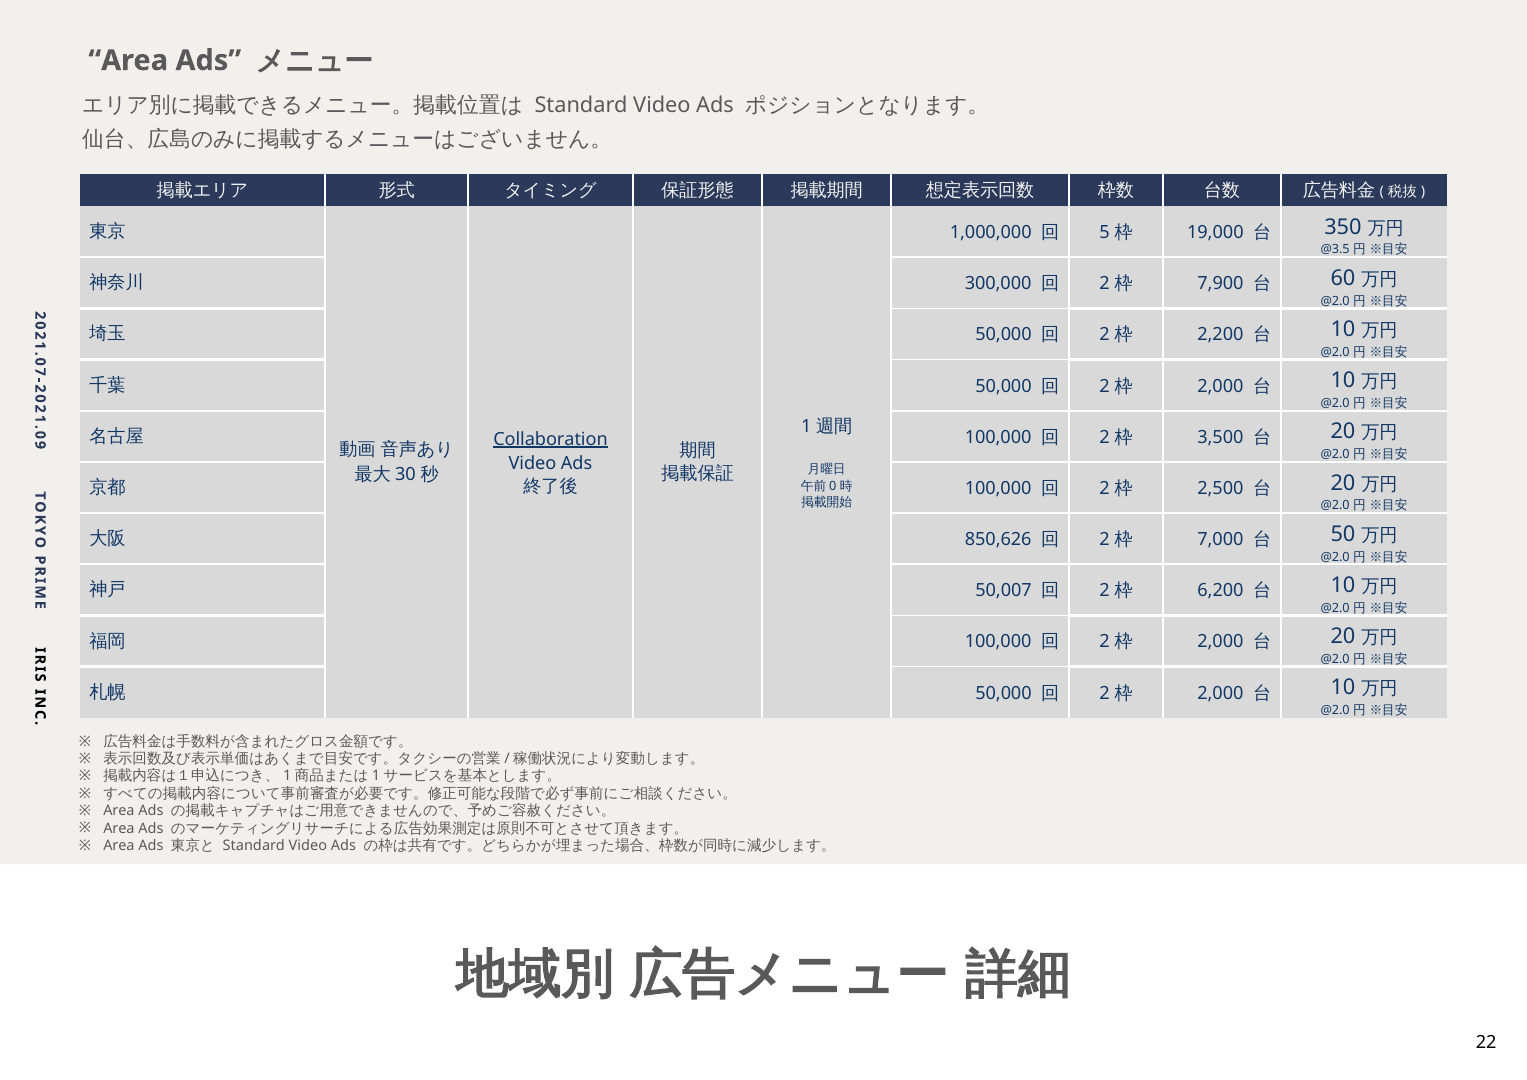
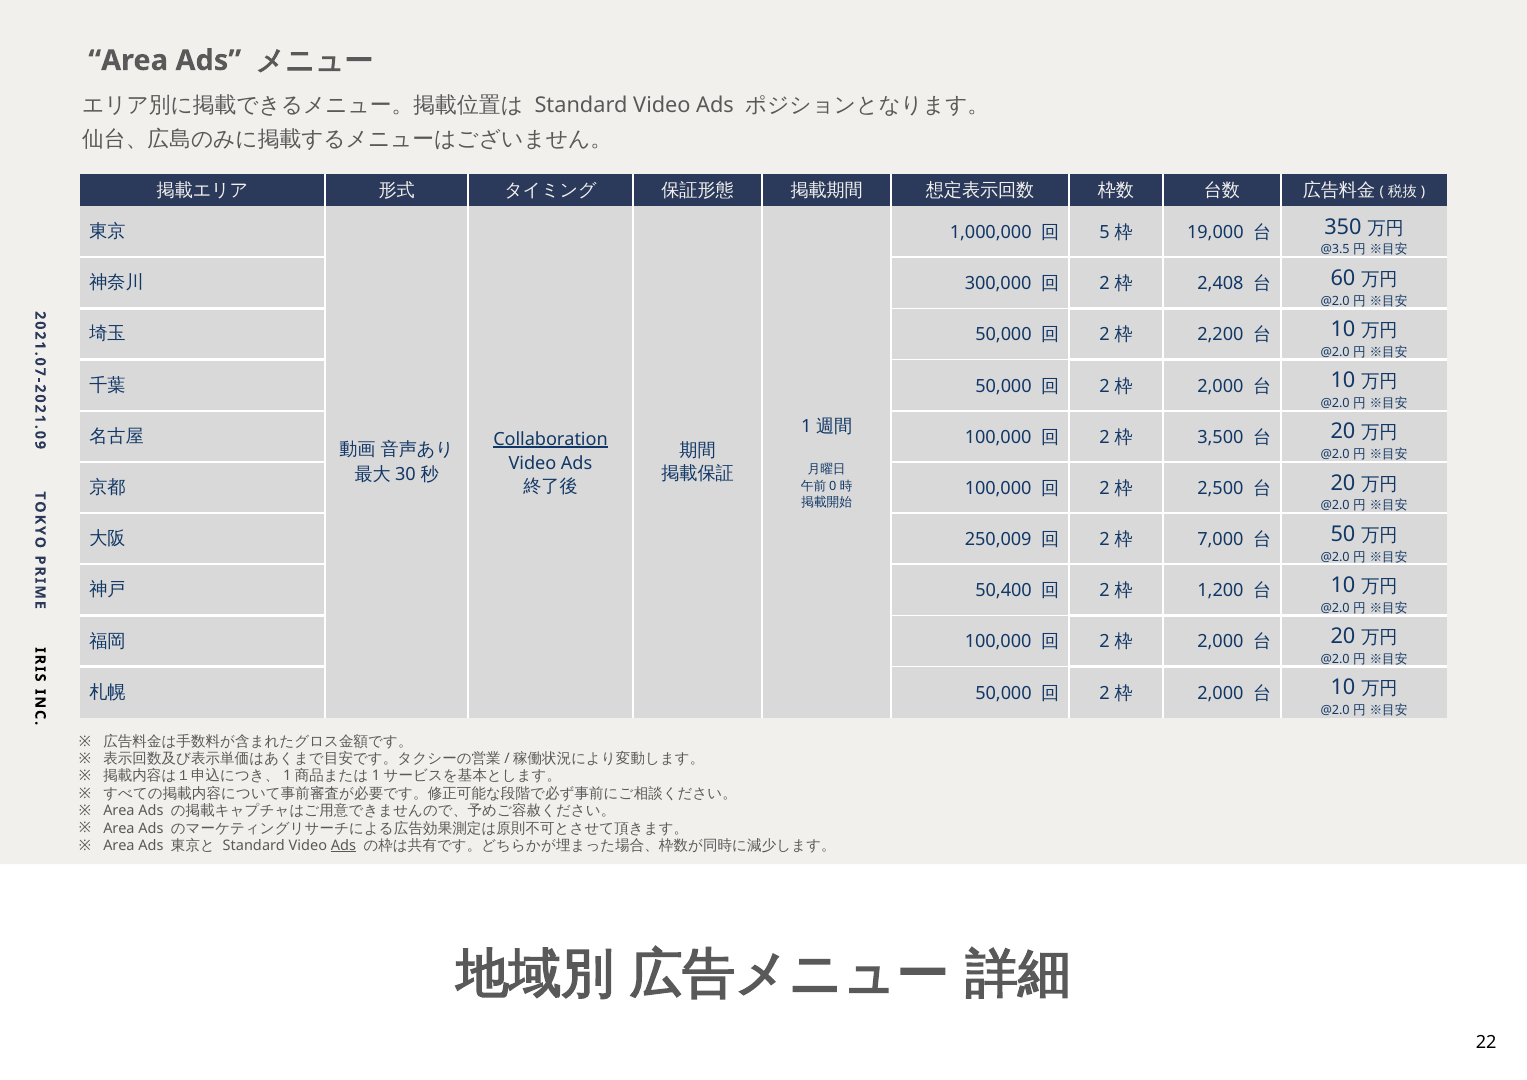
7,900: 7,900 -> 2,408 (1220, 284)
850,626: 850,626 -> 250,009 (998, 539)
50,007: 50,007 -> 50,400 (1004, 591)
6,200: 6,200 -> 1,200 (1220, 591)
Ads underline: none -> present (344, 845)
